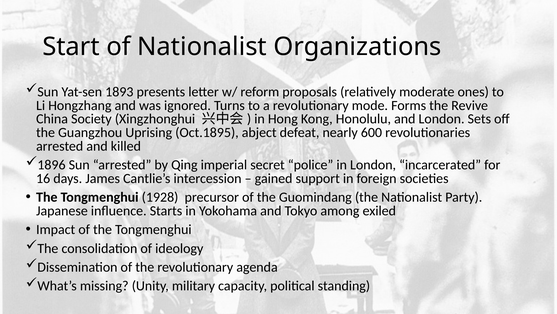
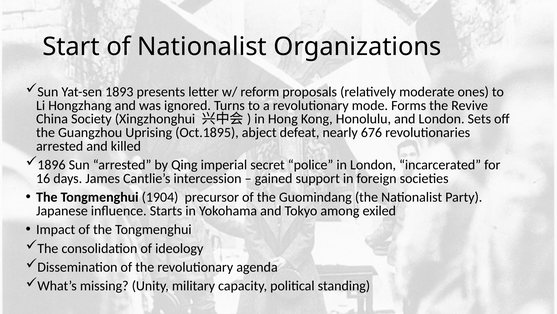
600: 600 -> 676 (371, 132)
1928: 1928 -> 1904 (160, 197)
